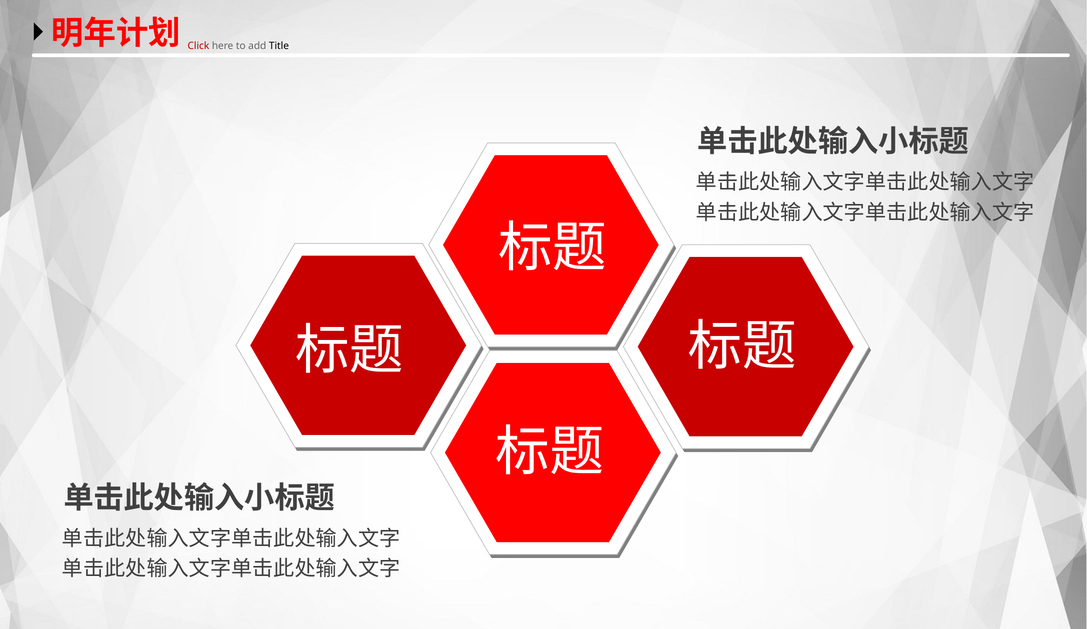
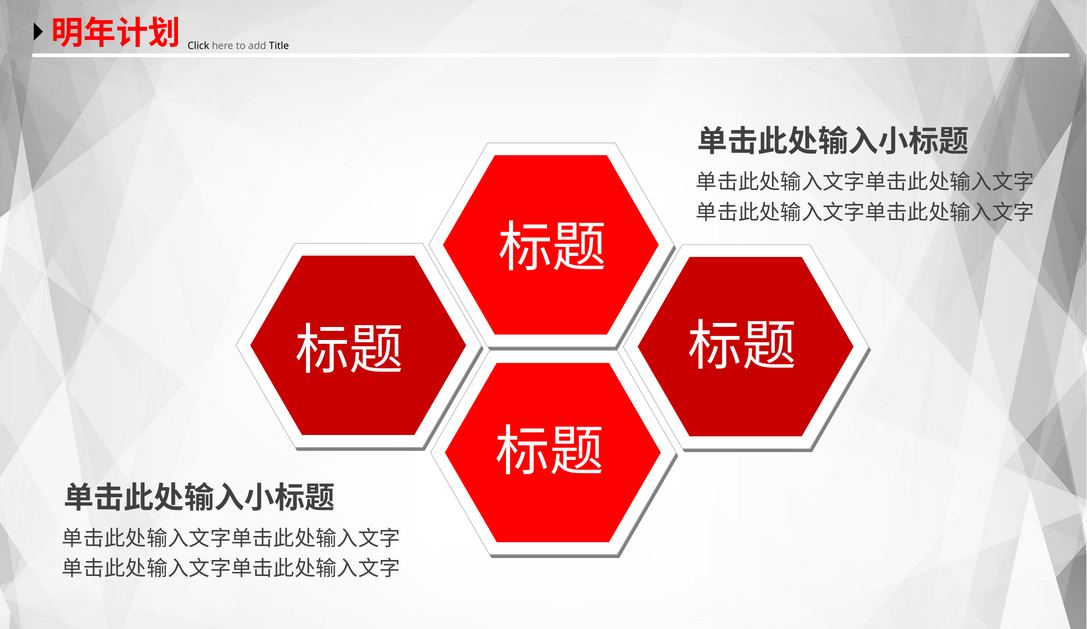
Click colour: red -> black (198, 46)
